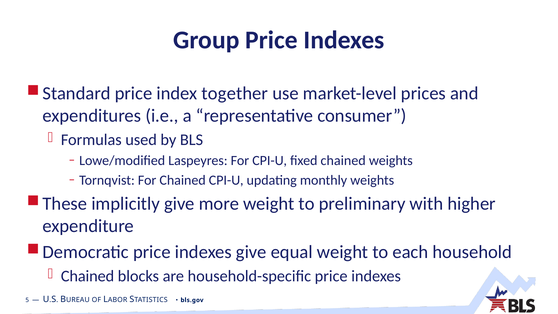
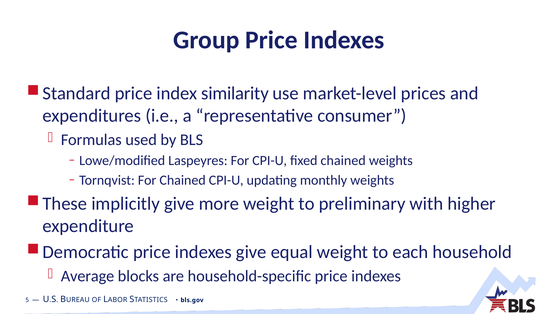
together: together -> similarity (235, 93)
Chained: Chained -> Average (88, 276)
